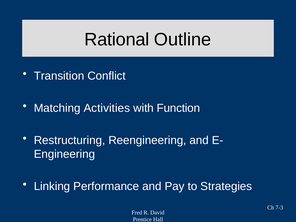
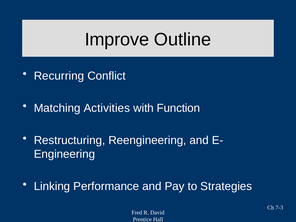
Rational: Rational -> Improve (117, 39)
Transition: Transition -> Recurring (59, 76)
